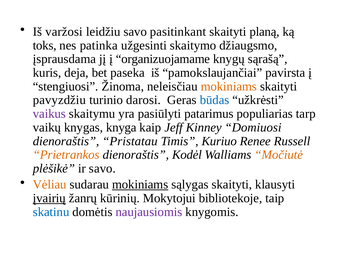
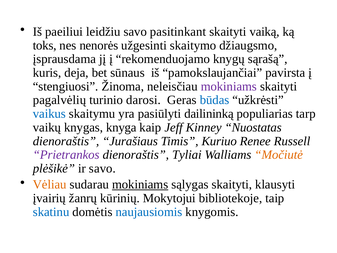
varžosi: varžosi -> paeiliui (64, 32)
planą: planą -> vaiką (265, 32)
patinka: patinka -> nenorės (99, 45)
organizuojamame: organizuojamame -> rekomenduojamo (163, 59)
paseka: paseka -> sūnaus (128, 73)
mokiniams colour: orange -> purple (229, 86)
pavyzdžiu: pavyzdžiu -> pagalvėlių (59, 100)
vaikus colour: purple -> blue (49, 114)
patarimus: patarimus -> dailininką (209, 114)
Domiuosi: Domiuosi -> Nuostatas (253, 127)
Pristatau: Pristatau -> Jurašiaus (130, 141)
Prietrankos colour: orange -> purple (66, 155)
Kodėl: Kodėl -> Tyliai (187, 155)
įvairių underline: present -> none (49, 198)
naujausiomis colour: purple -> blue (149, 212)
